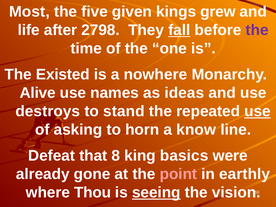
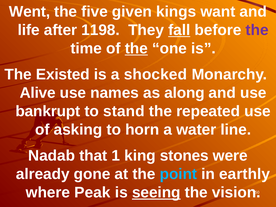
Most: Most -> Went (30, 12)
grew: grew -> want (218, 12)
2798: 2798 -> 1198 (101, 30)
the underline: none -> present (136, 48)
nowhere: nowhere -> shocked (155, 74)
ideas: ideas -> along (184, 93)
destroys: destroys -> bankrupt (48, 111)
use underline: present -> none (257, 111)
know: know -> water (196, 130)
Defeat: Defeat -> Nadab (52, 156)
8: 8 -> 1 (116, 156)
basics: basics -> stones (184, 156)
point colour: pink -> light blue (178, 174)
Thou: Thou -> Peak (92, 193)
